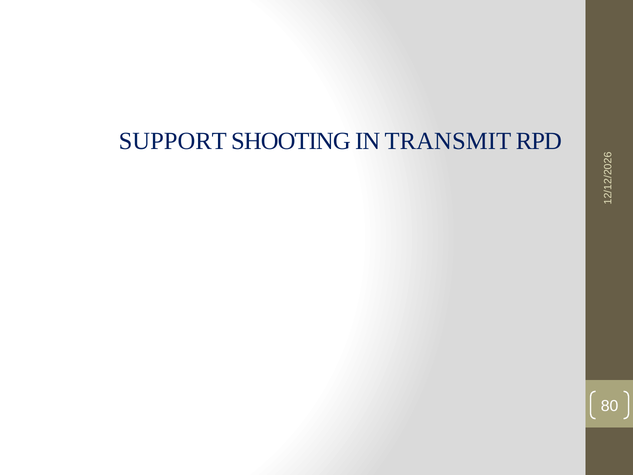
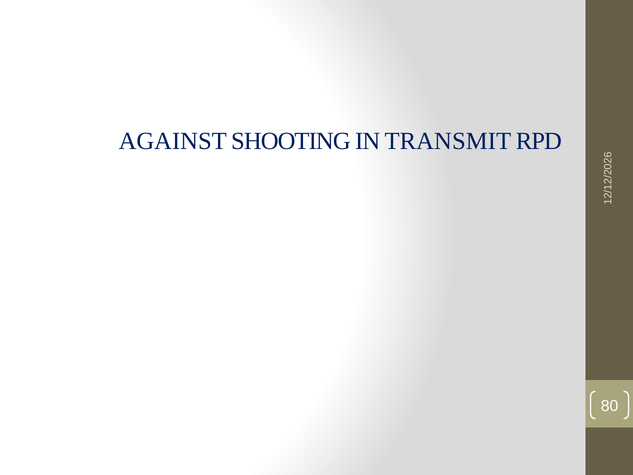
SUPPORT: SUPPORT -> AGAINST (173, 141)
